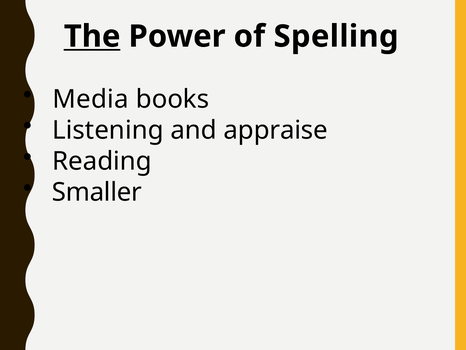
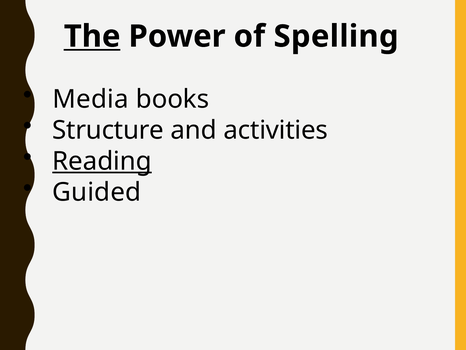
Listening: Listening -> Structure (108, 130)
appraise: appraise -> activities (276, 130)
Reading underline: none -> present (102, 161)
Smaller: Smaller -> Guided (97, 192)
